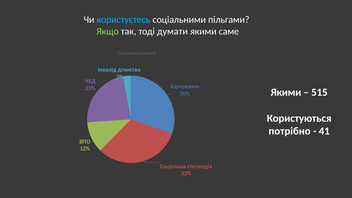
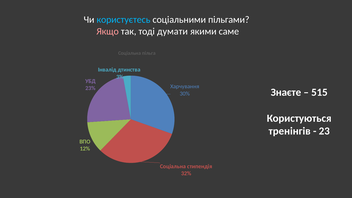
Якщо colour: light green -> pink (108, 31)
Якими: Якими -> Знаєте (286, 92)
потрібно: потрібно -> тренінгів (290, 131)
41: 41 -> 23 (324, 131)
